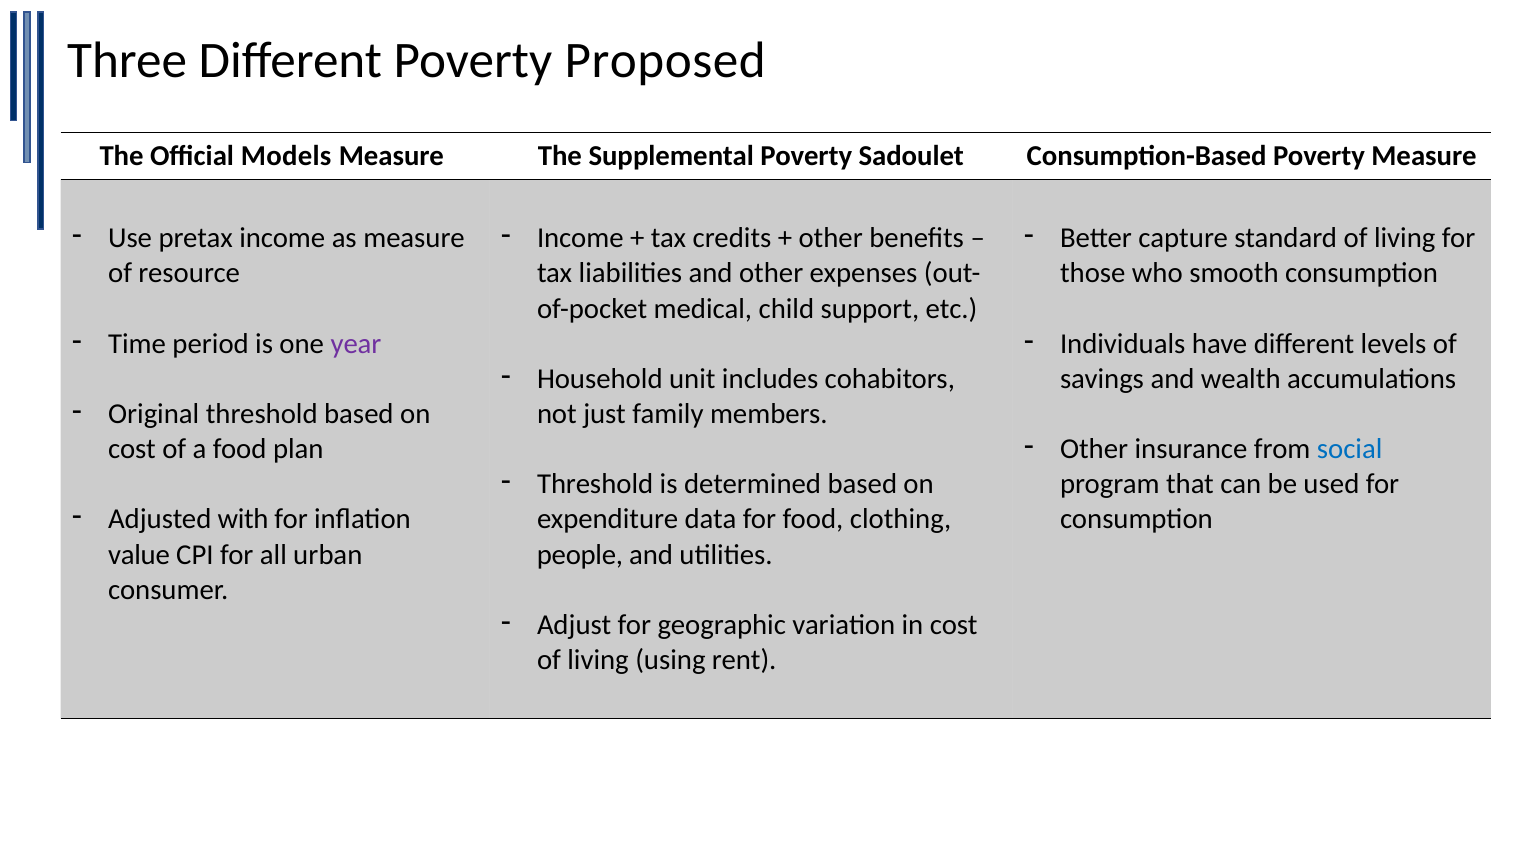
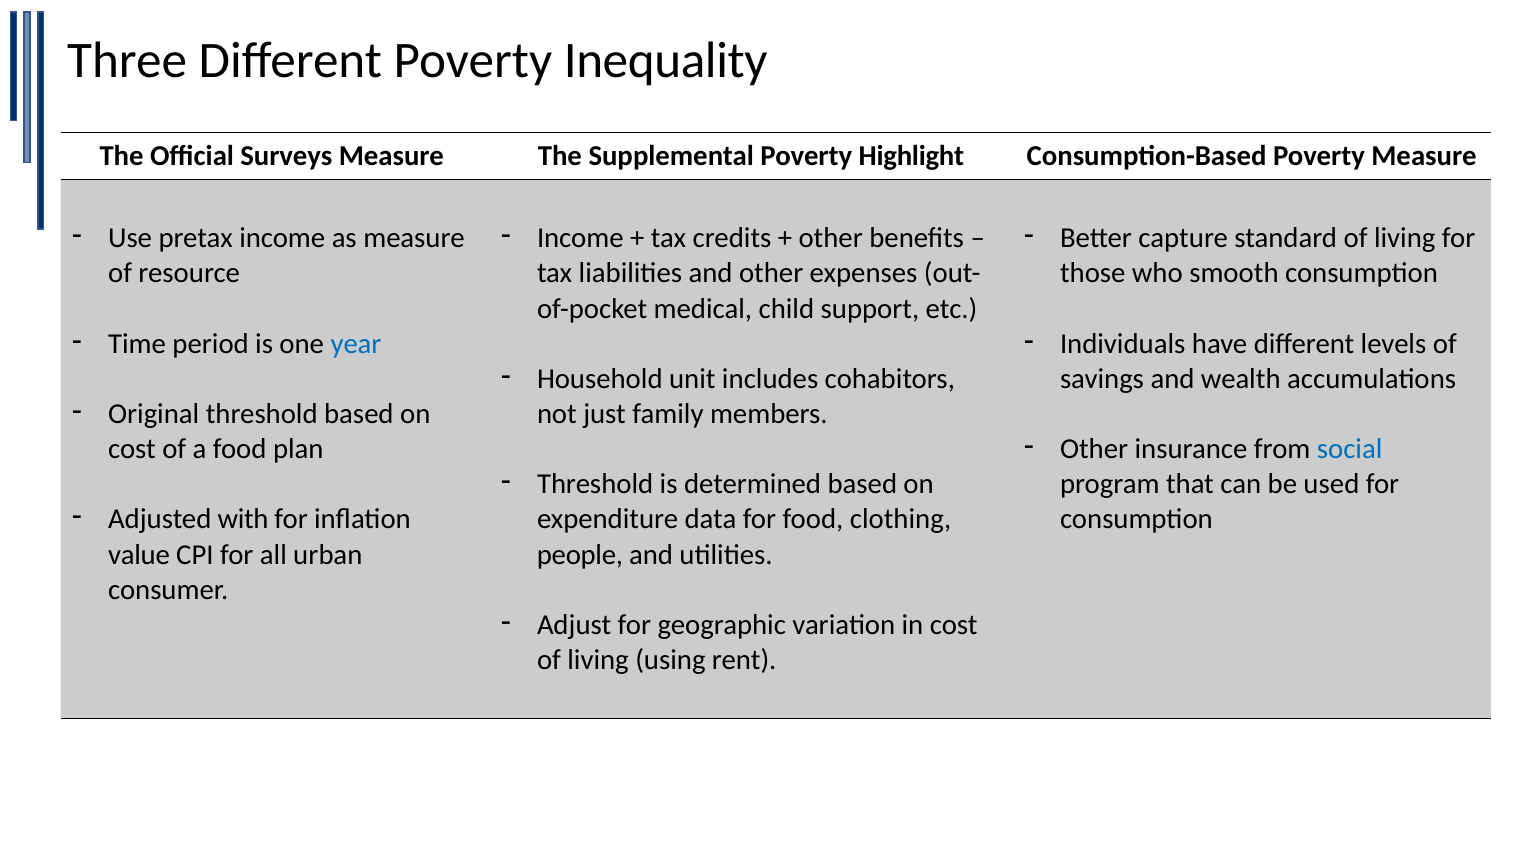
Proposed: Proposed -> Inequality (666, 61)
Models: Models -> Surveys (286, 156)
Sadoulet: Sadoulet -> Highlight (911, 156)
year colour: purple -> blue (356, 343)
